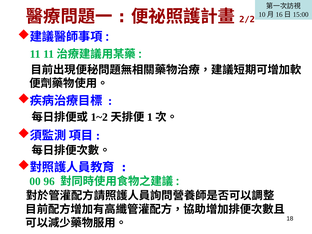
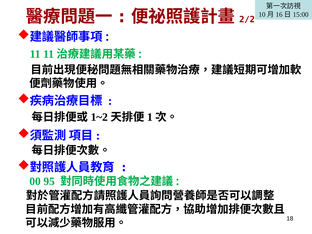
96: 96 -> 95 (49, 181)
